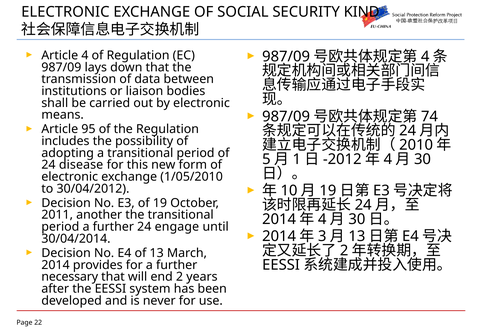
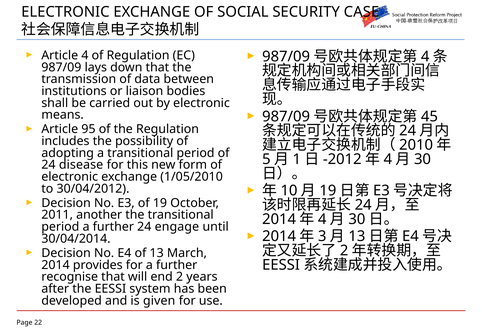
KIND: KIND -> CASE (362, 12)
74: 74 -> 45 (429, 116)
necessary: necessary -> recognise (70, 277)
never: never -> given (159, 300)
